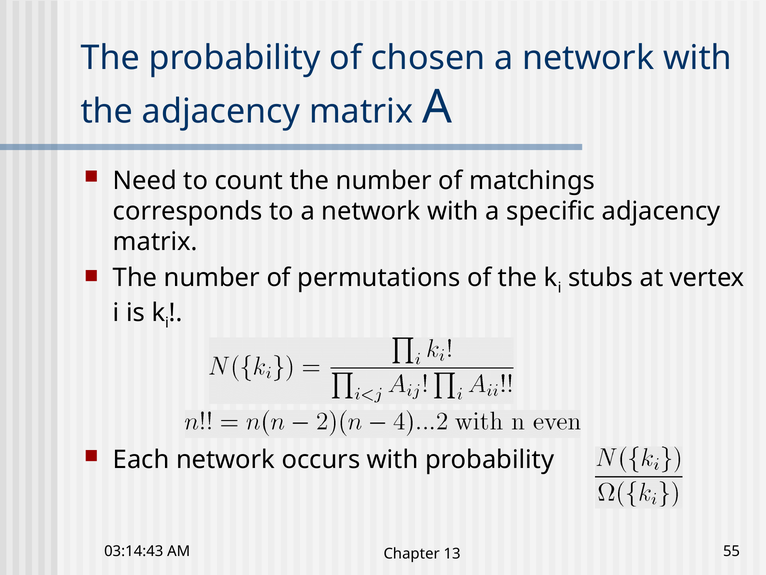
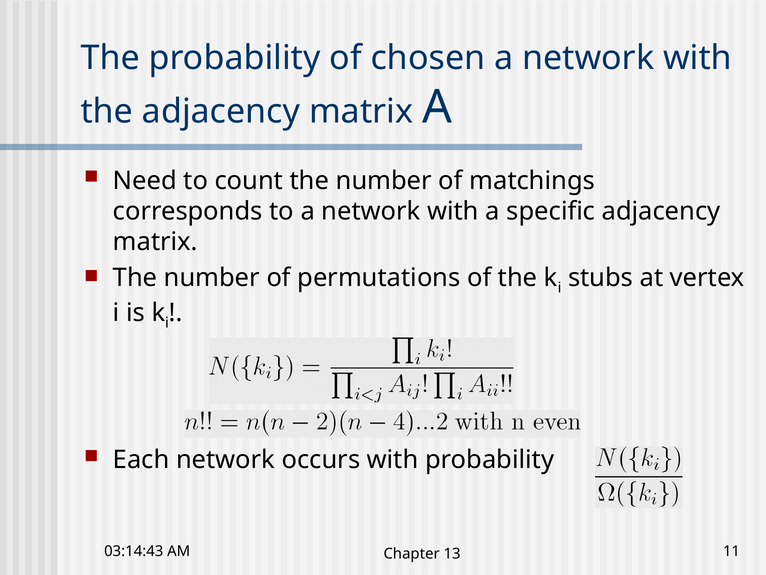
55: 55 -> 11 (732, 551)
